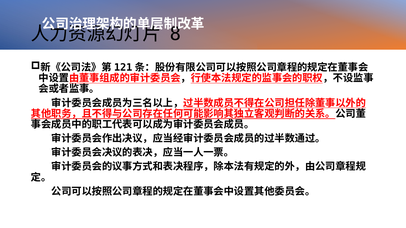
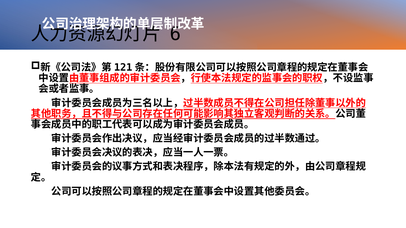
8: 8 -> 6 (176, 34)
